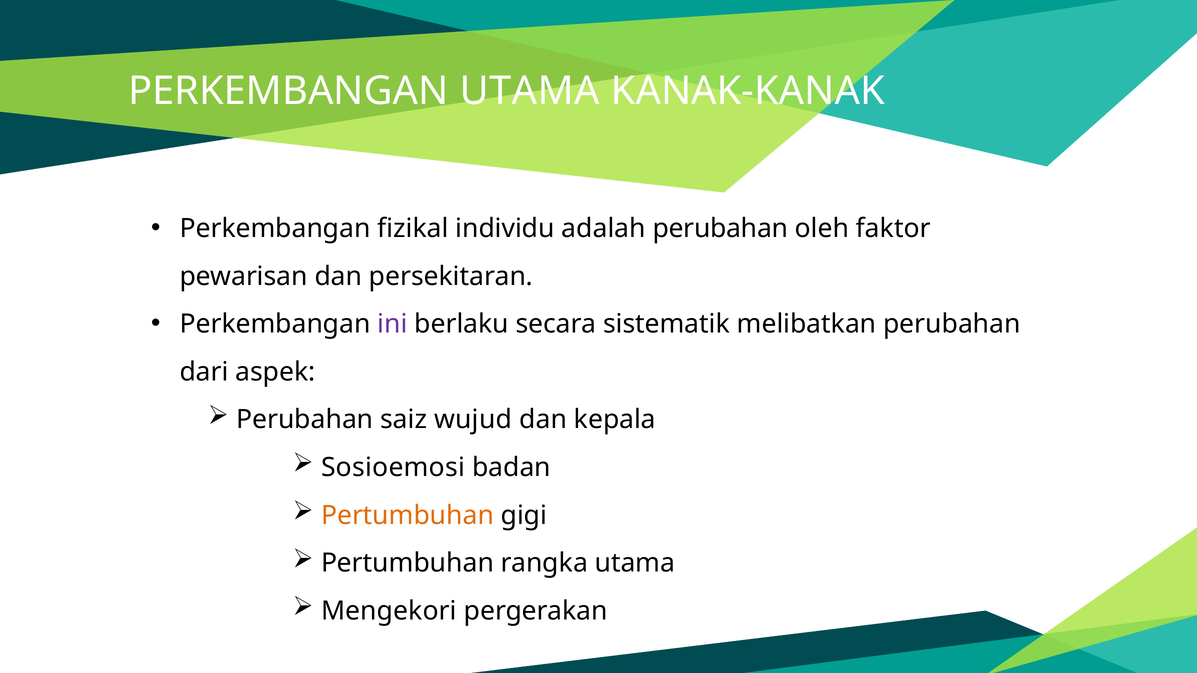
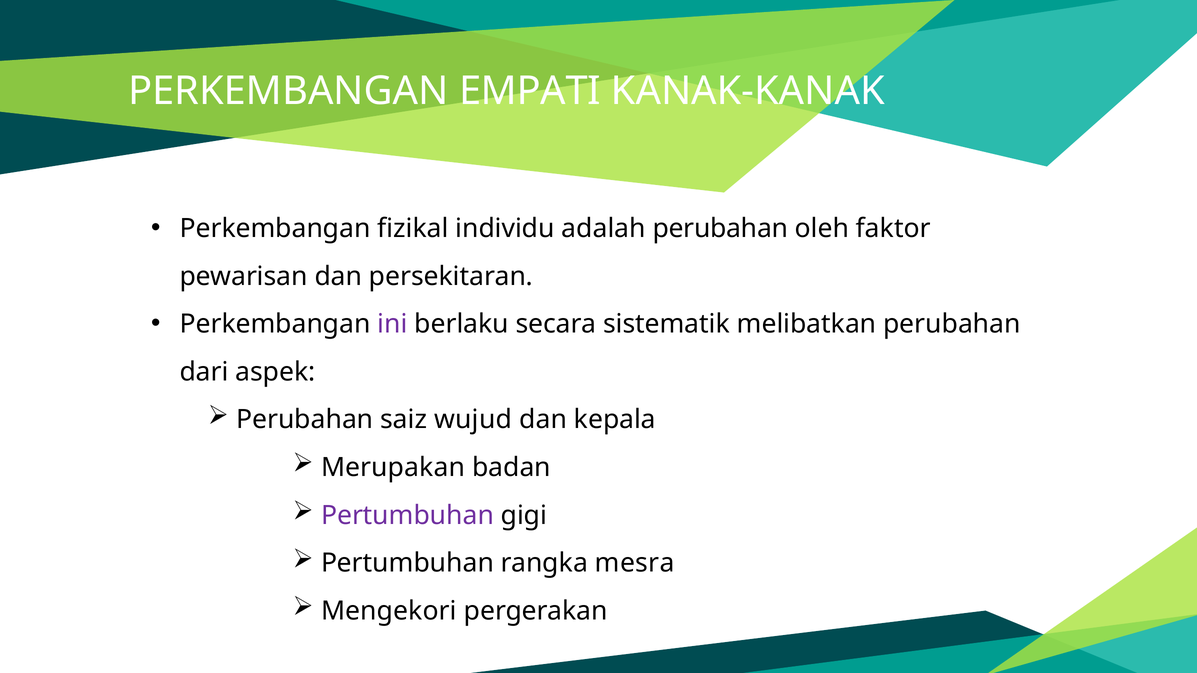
PERKEMBANGAN UTAMA: UTAMA -> EMPATI (530, 91)
Sosioemosi: Sosioemosi -> Merupakan (393, 468)
Pertumbuhan colour: orange -> purple (408, 516)
rangka utama: utama -> mesra (635, 563)
